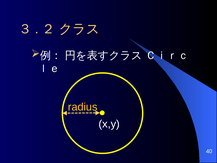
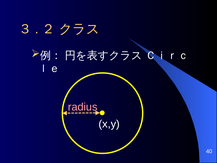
radius colour: yellow -> pink (83, 107)
